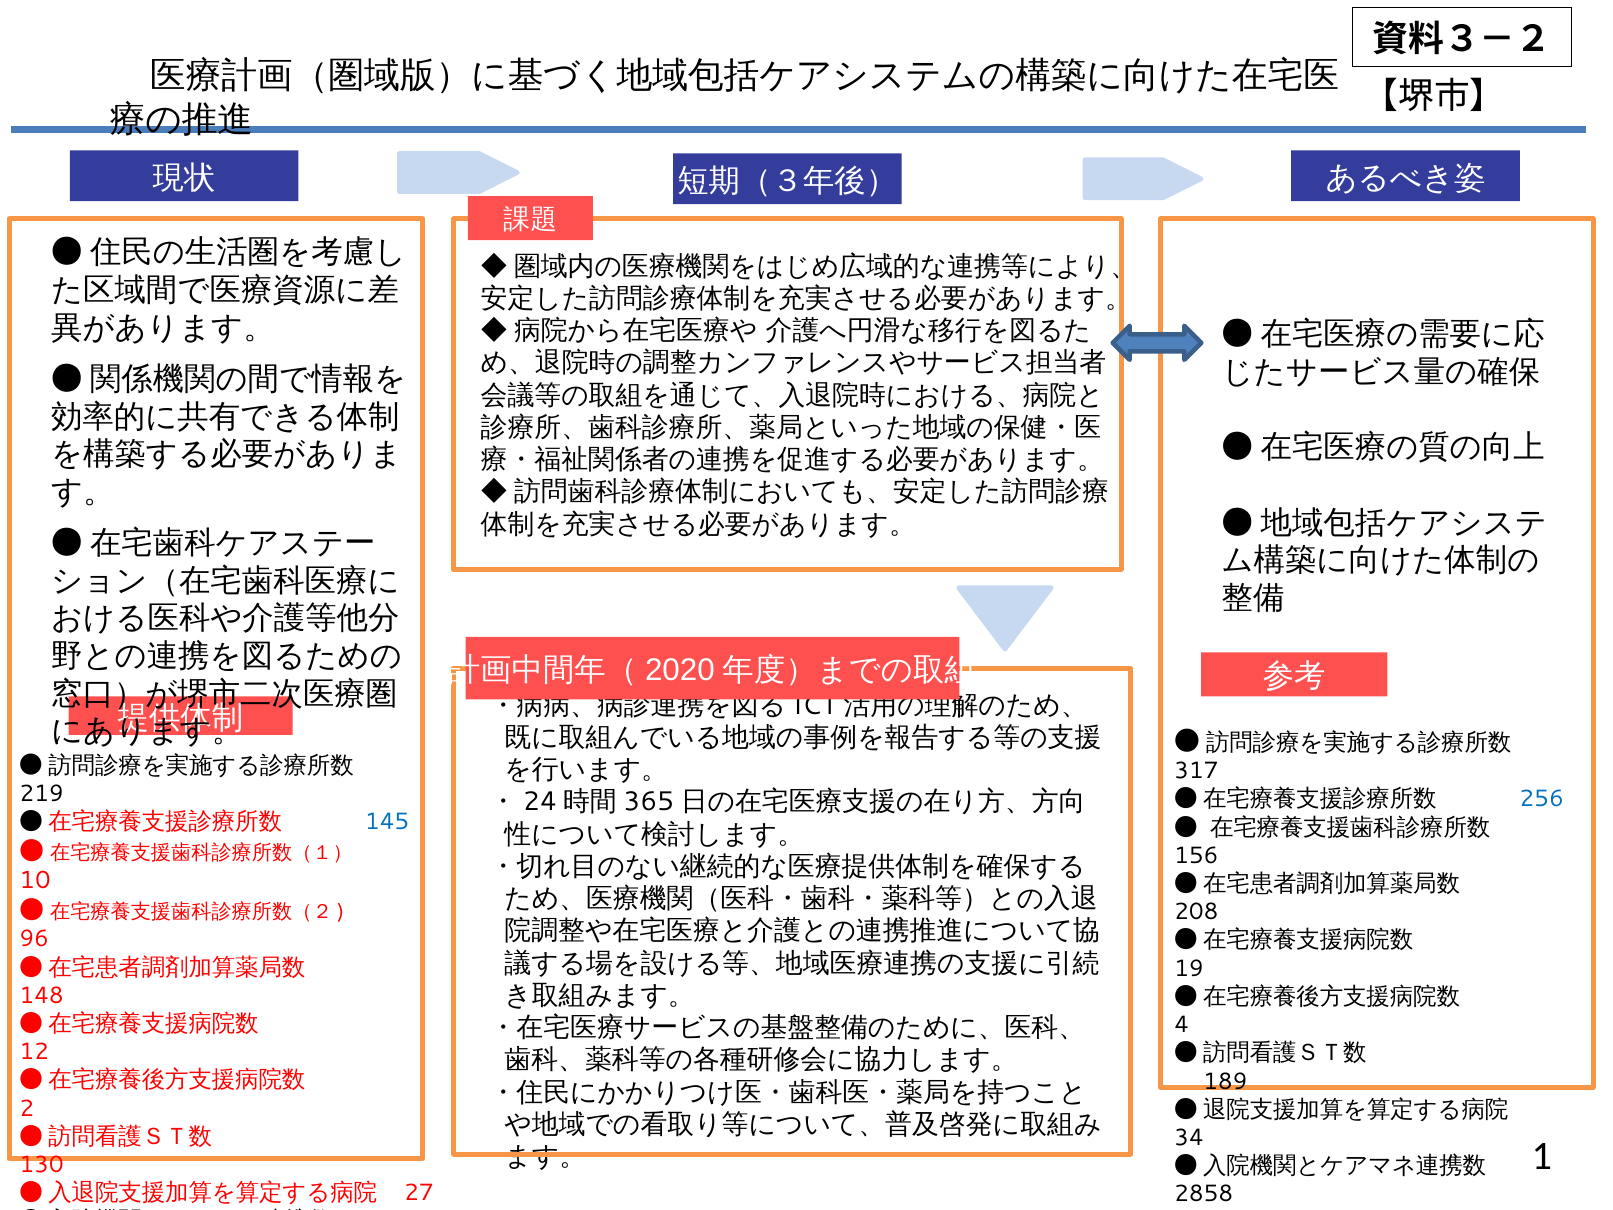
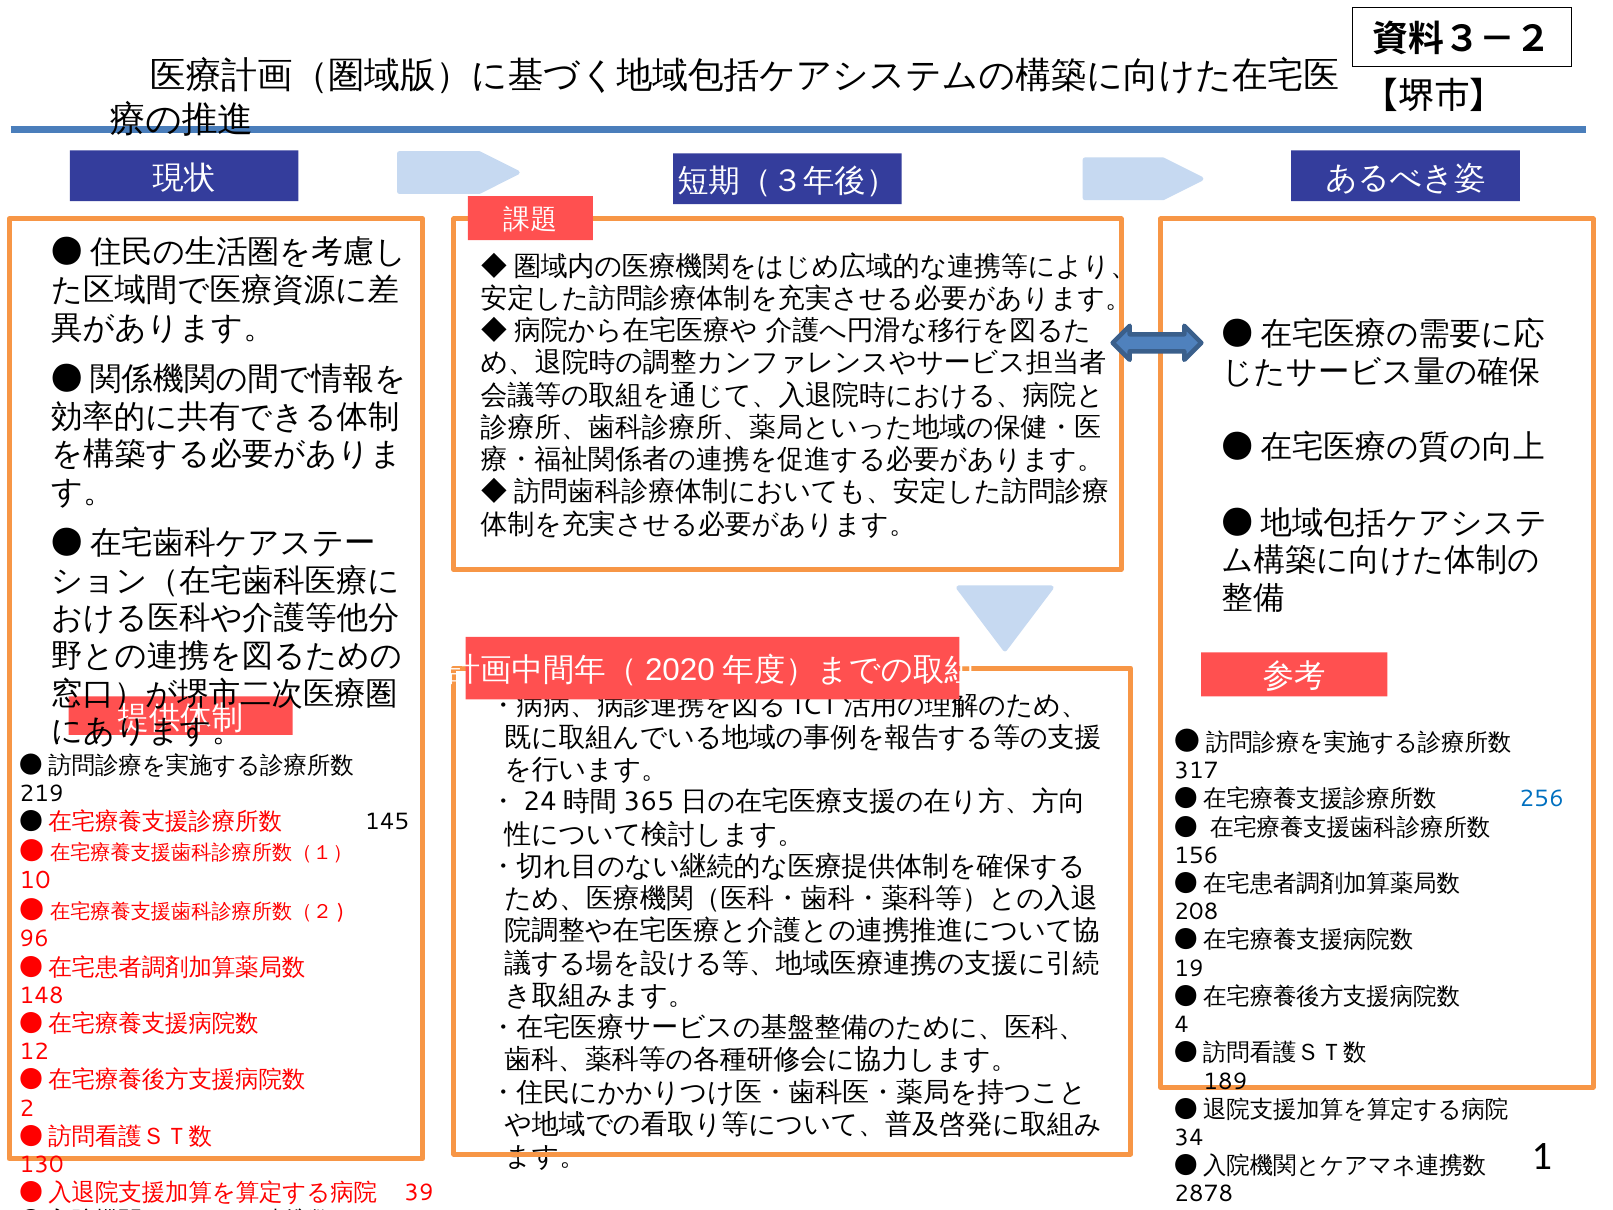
145 colour: blue -> black (387, 822)
27: 27 -> 39 (419, 1193)
2858: 2858 -> 2878 (1204, 1194)
